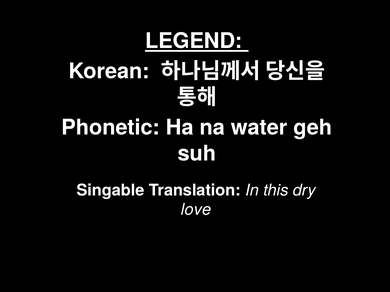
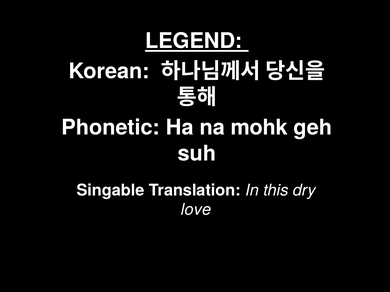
water: water -> mohk (259, 128)
